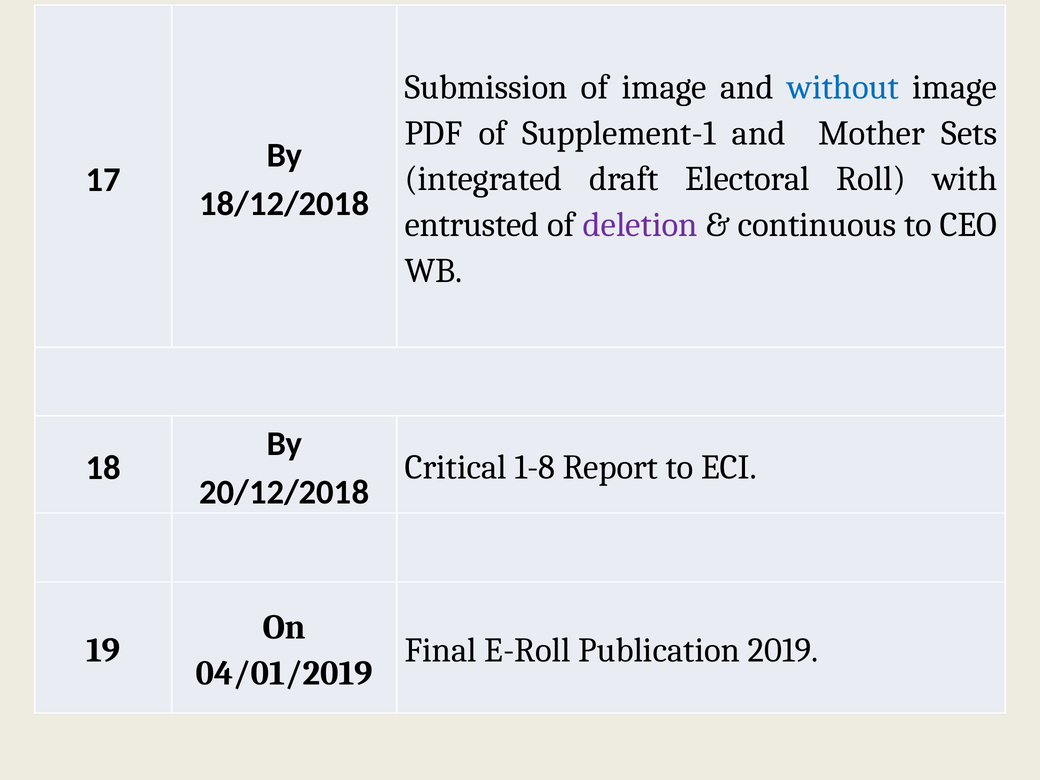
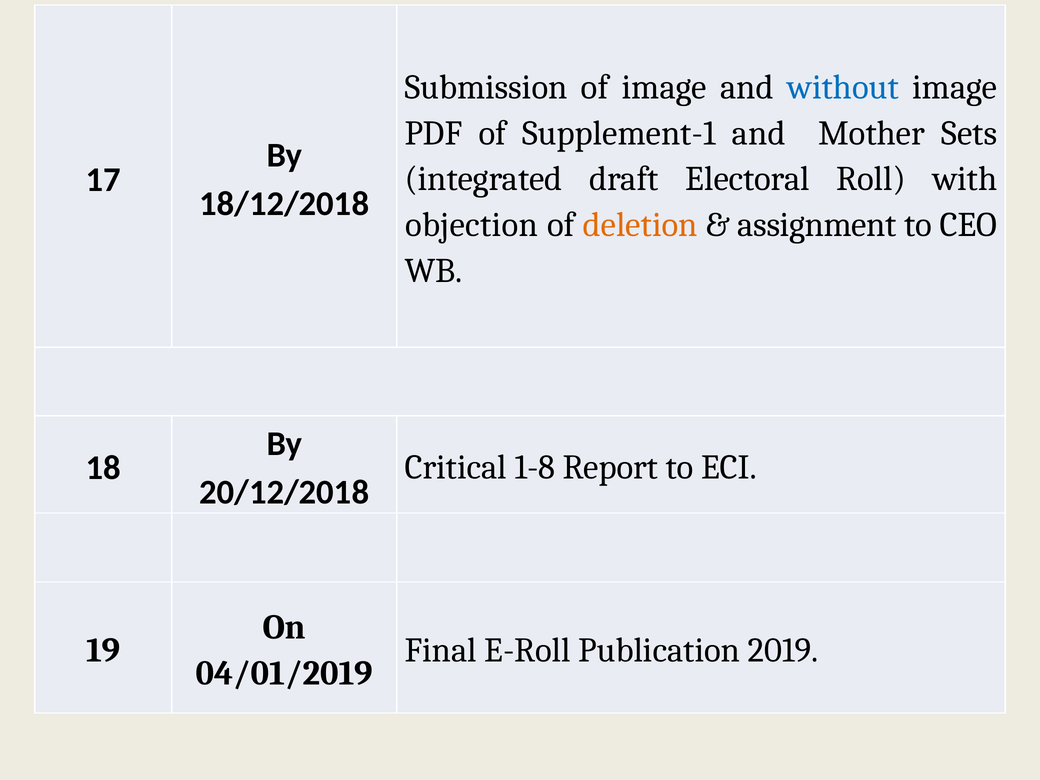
entrusted: entrusted -> objection (472, 225)
deletion colour: purple -> orange (640, 225)
continuous: continuous -> assignment (817, 225)
